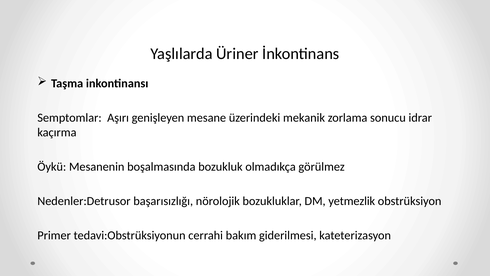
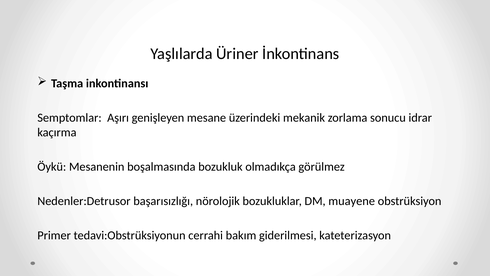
yetmezlik: yetmezlik -> muayene (352, 201)
